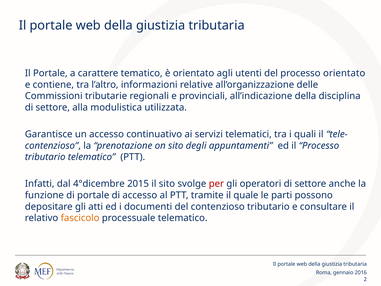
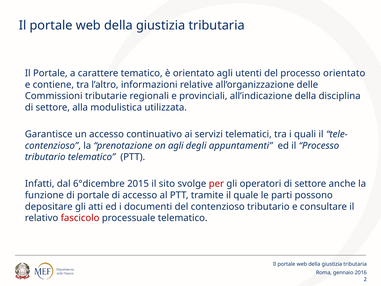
on sito: sito -> agli (176, 146)
4°dicembre: 4°dicembre -> 6°dicembre (99, 184)
fascicolo colour: orange -> red (80, 218)
